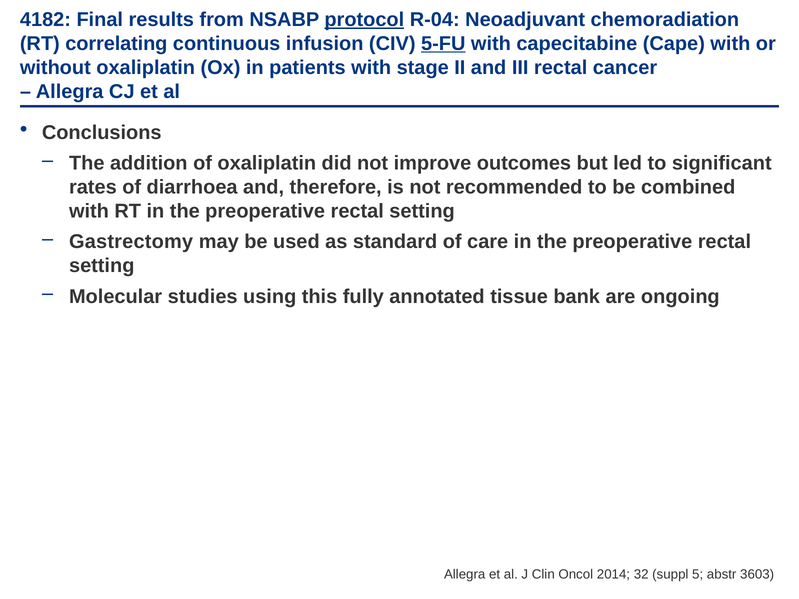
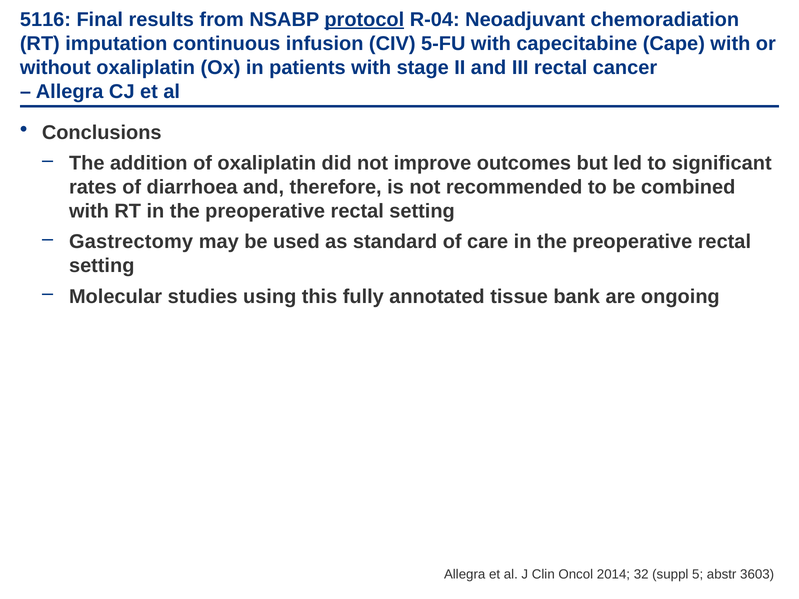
4182: 4182 -> 5116 (45, 20)
correlating: correlating -> imputation (116, 44)
5-FU underline: present -> none (443, 44)
